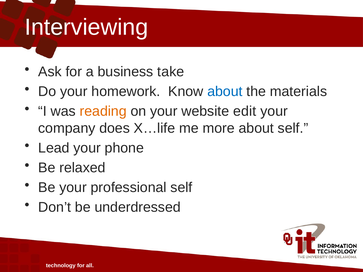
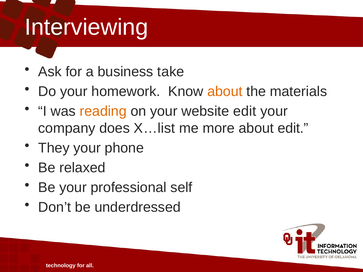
about colour: blue -> orange (225, 92)
X…life: X…life -> X…list (154, 128)
about self: self -> edit (293, 128)
Lead: Lead -> They (54, 148)
